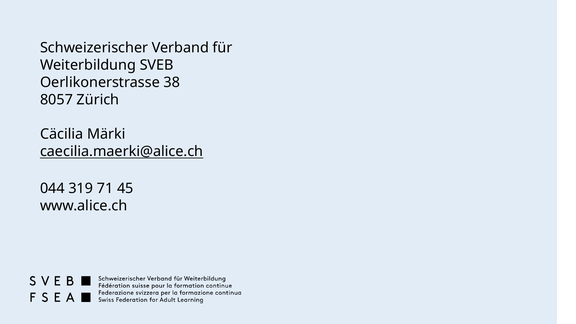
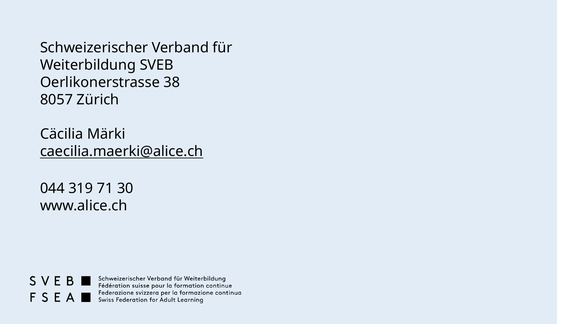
45: 45 -> 30 (125, 188)
